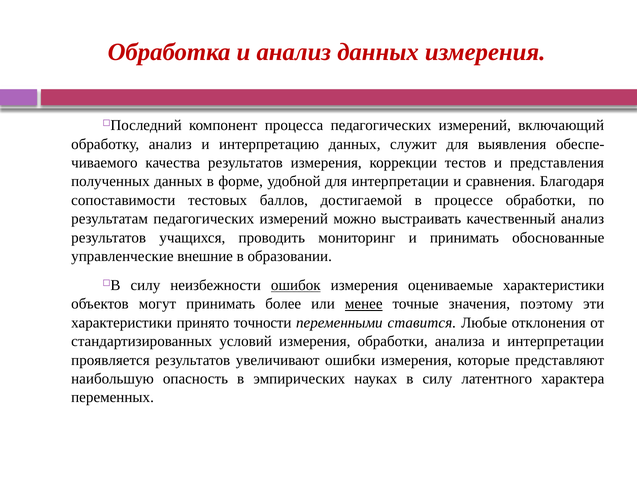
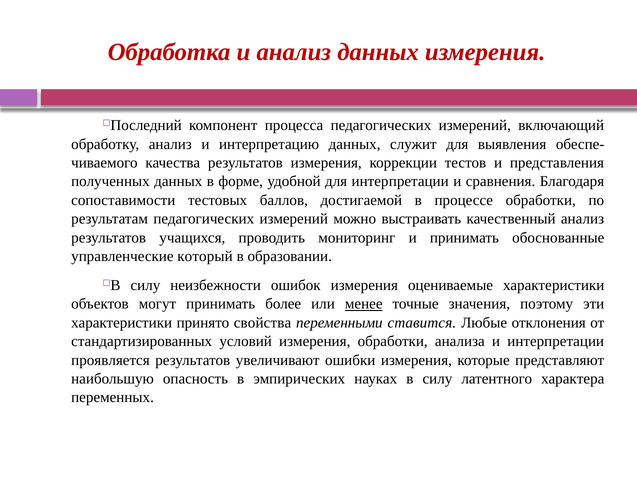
внешние: внешние -> который (205, 256)
ошибок underline: present -> none (296, 285)
точности: точности -> свойства (262, 322)
